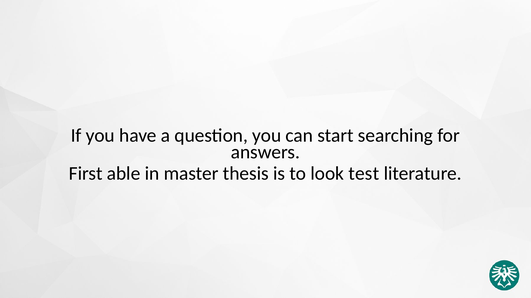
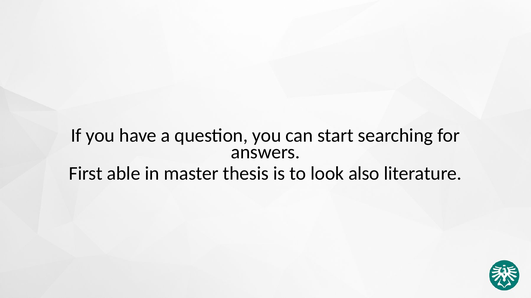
test: test -> also (364, 174)
